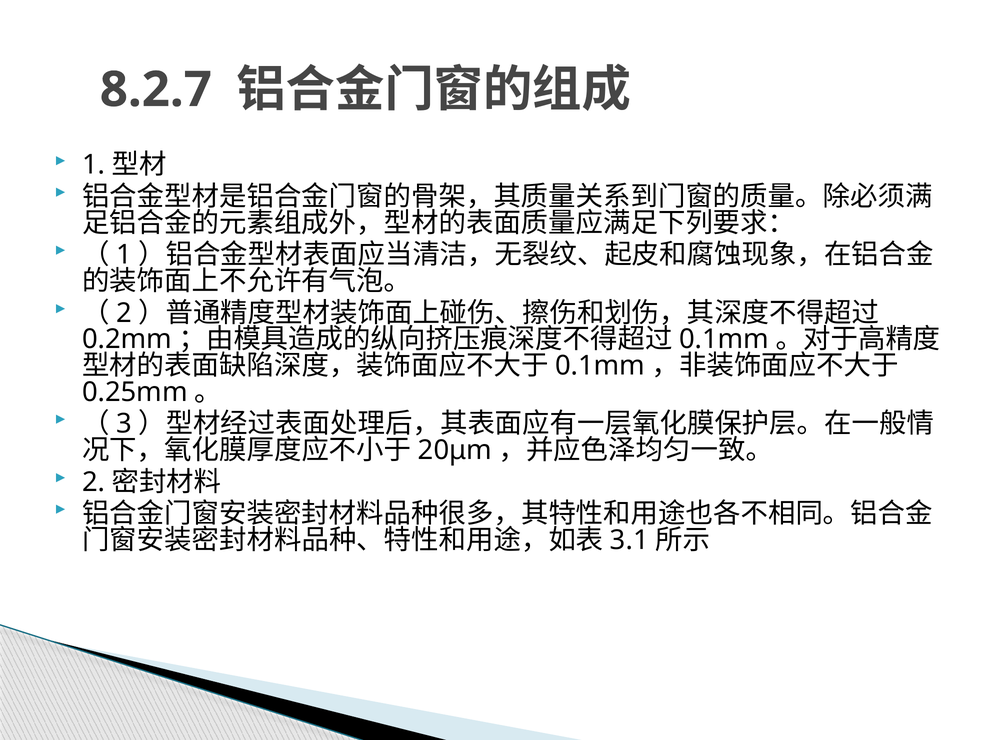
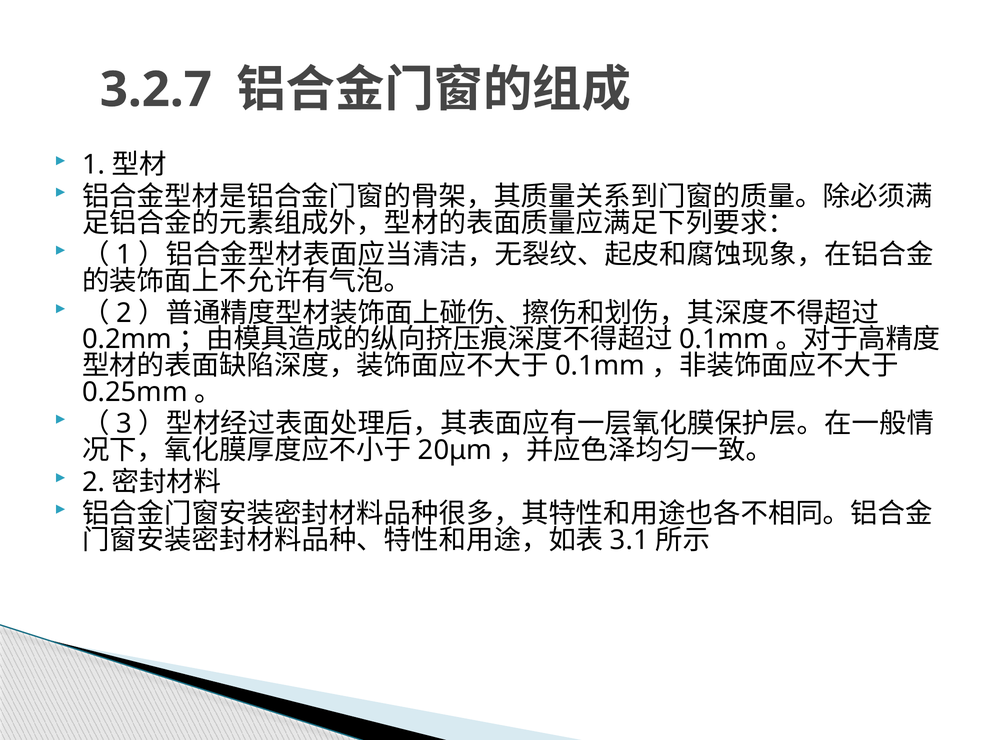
8.2.7: 8.2.7 -> 3.2.7 (156, 90)
